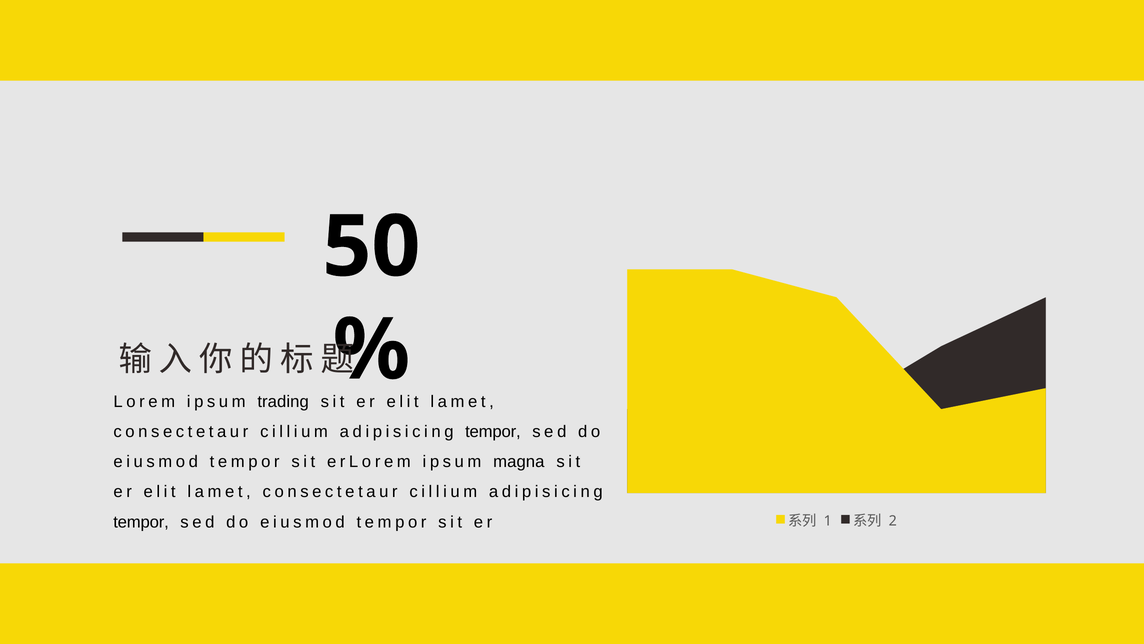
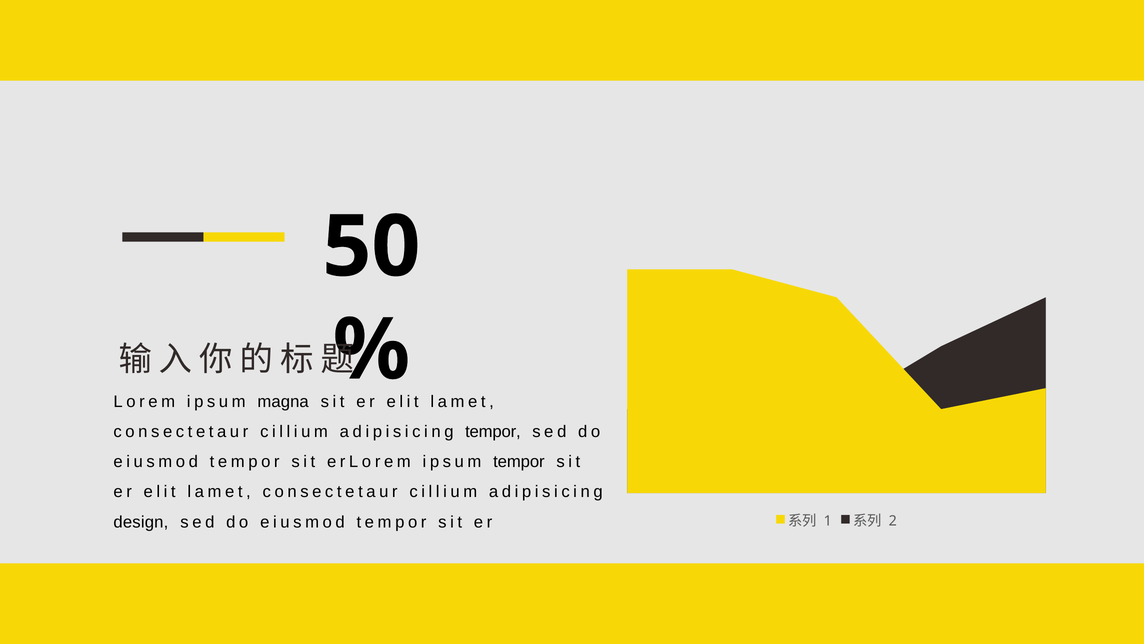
trading: trading -> magna (283, 401)
ipsum magna: magna -> tempor (519, 462)
tempor: tempor -> design (141, 522)
